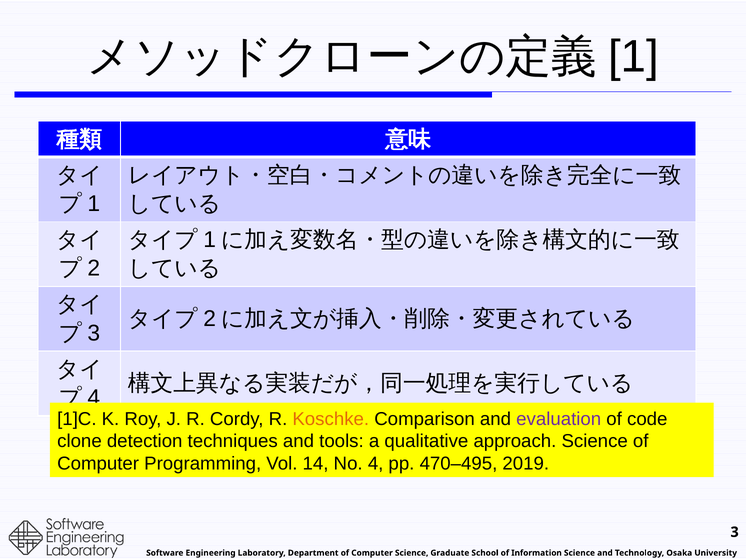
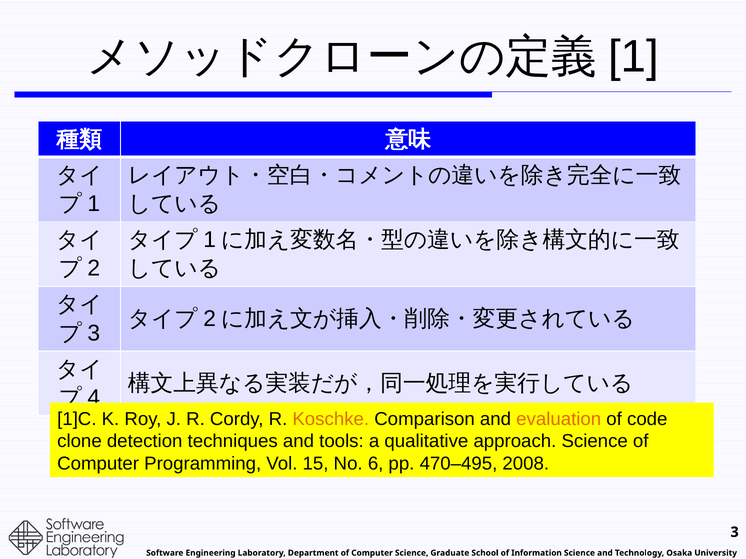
evaluation colour: purple -> orange (559, 419)
14: 14 -> 15 (316, 464)
4: 4 -> 6 (376, 464)
2019: 2019 -> 2008 (526, 464)
